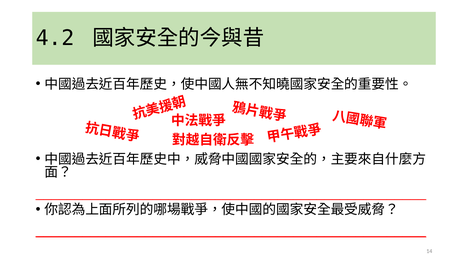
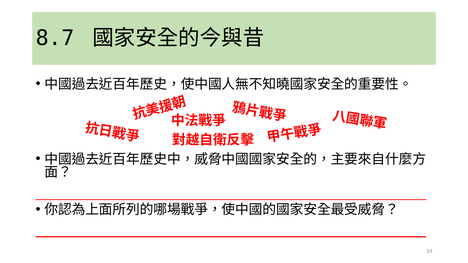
4.2: 4.2 -> 8.7 (55, 38)
